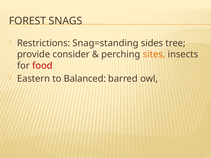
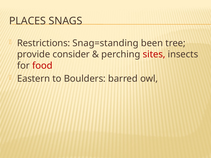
FOREST: FOREST -> PLACES (28, 21)
sides: sides -> been (152, 43)
sites colour: orange -> red (154, 54)
Balanced: Balanced -> Boulders (85, 79)
